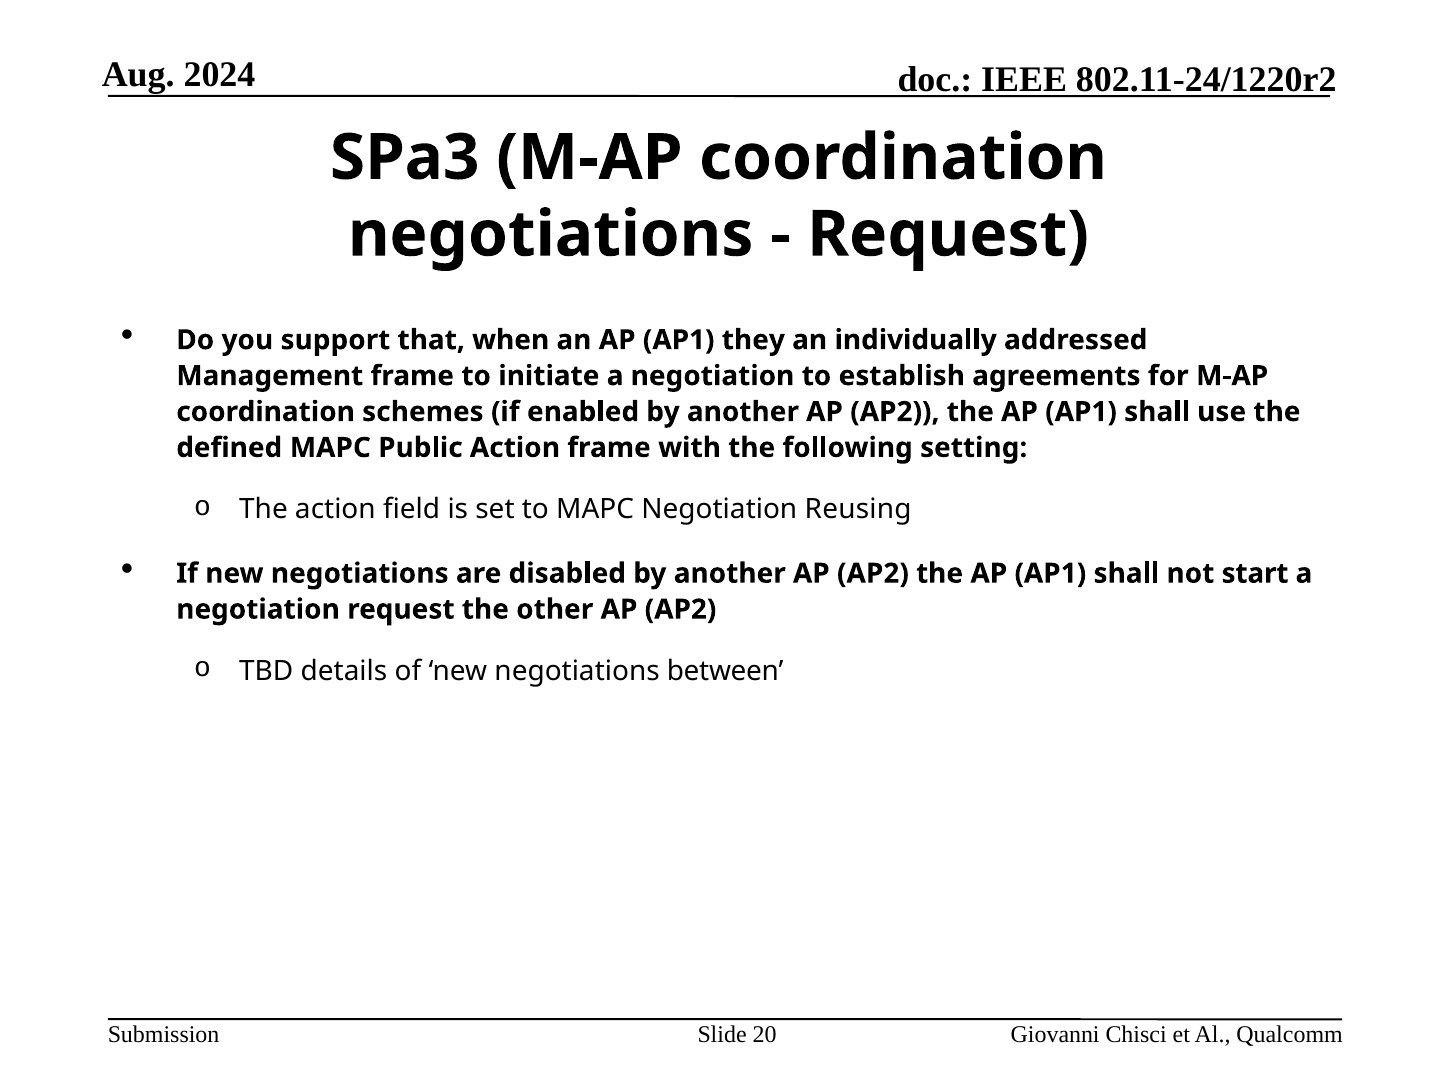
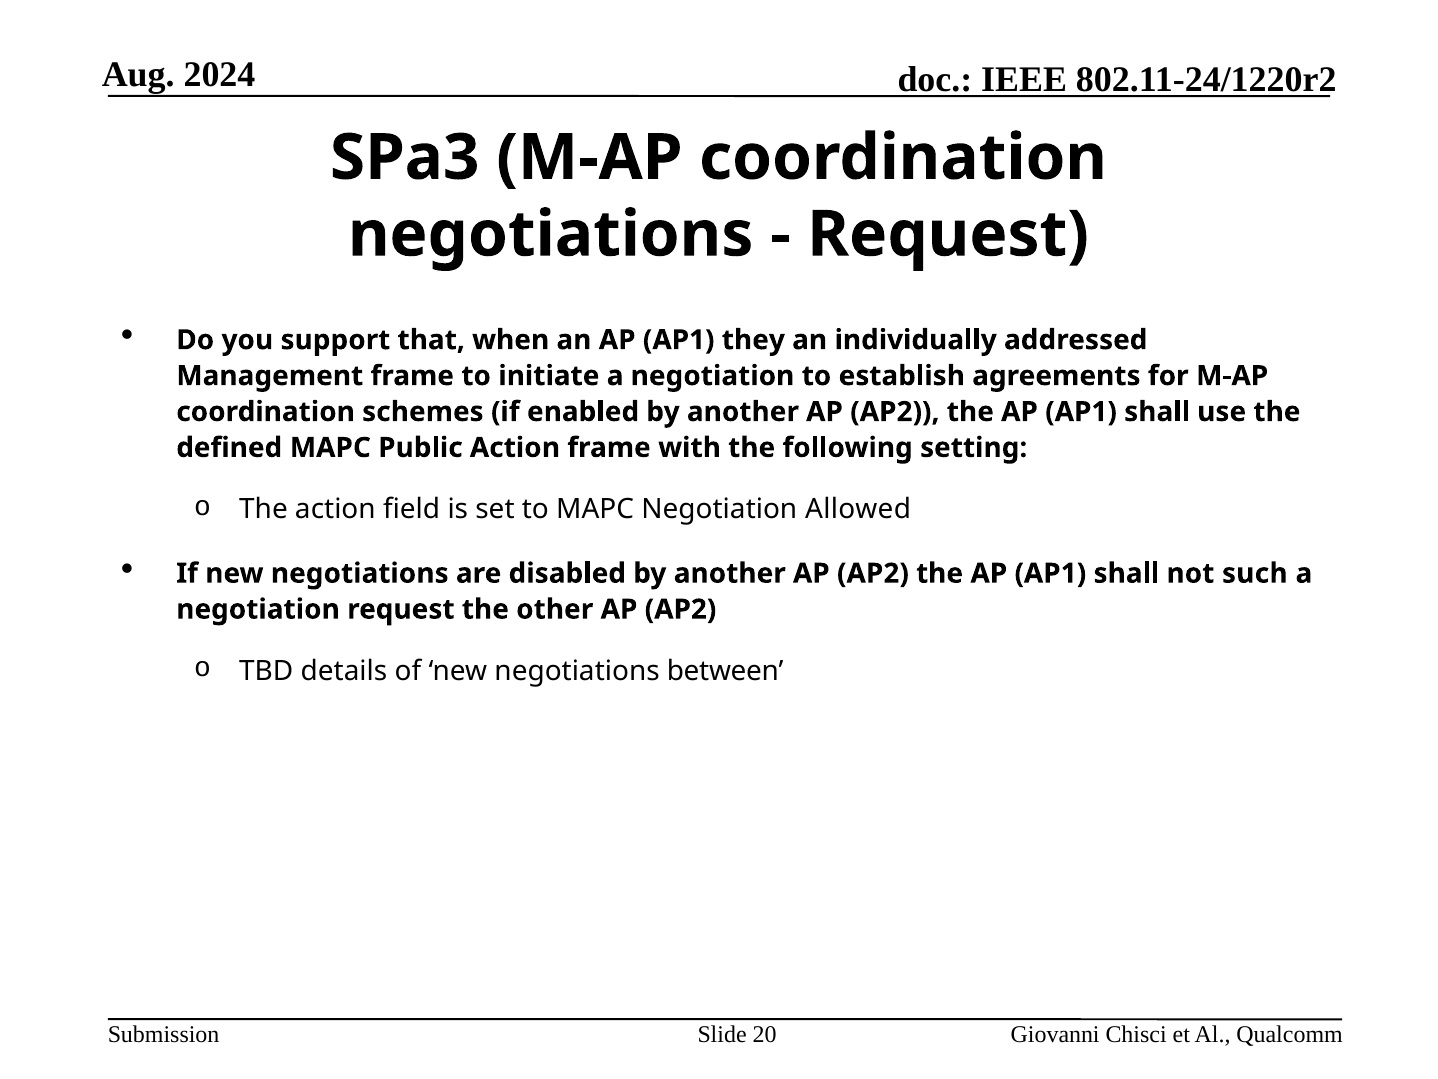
Reusing: Reusing -> Allowed (858, 509)
start: start -> such (1255, 573)
